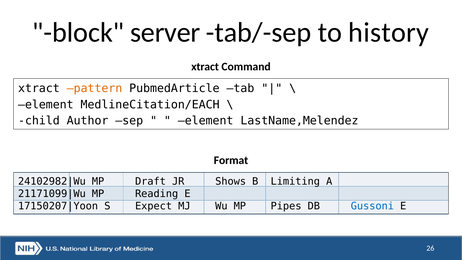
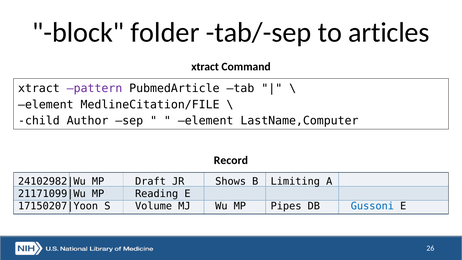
server: server -> folder (165, 32)
history: history -> articles (389, 32)
pattern colour: orange -> purple (95, 88)
MedlineCitation/EACH: MedlineCitation/EACH -> MedlineCitation/FILE (150, 105)
LastName,Melendez: LastName,Melendez -> LastName,Computer (299, 121)
Format: Format -> Record (231, 160)
Expect: Expect -> Volume (154, 206)
